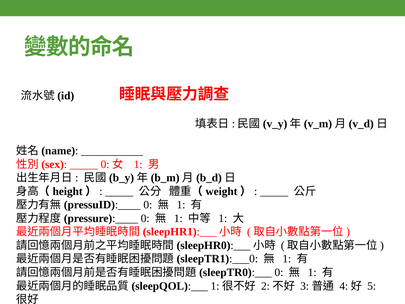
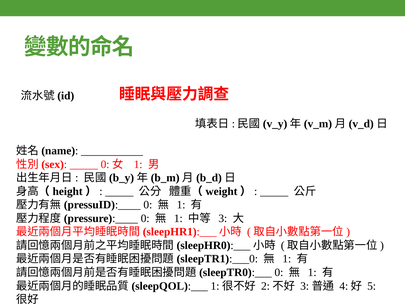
1: 1 -> 3 (223, 218)
